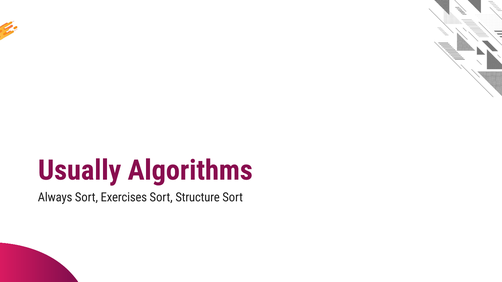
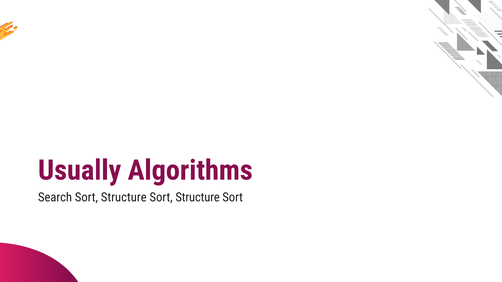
Always: Always -> Search (55, 198)
Exercises: Exercises -> Structure (124, 198)
